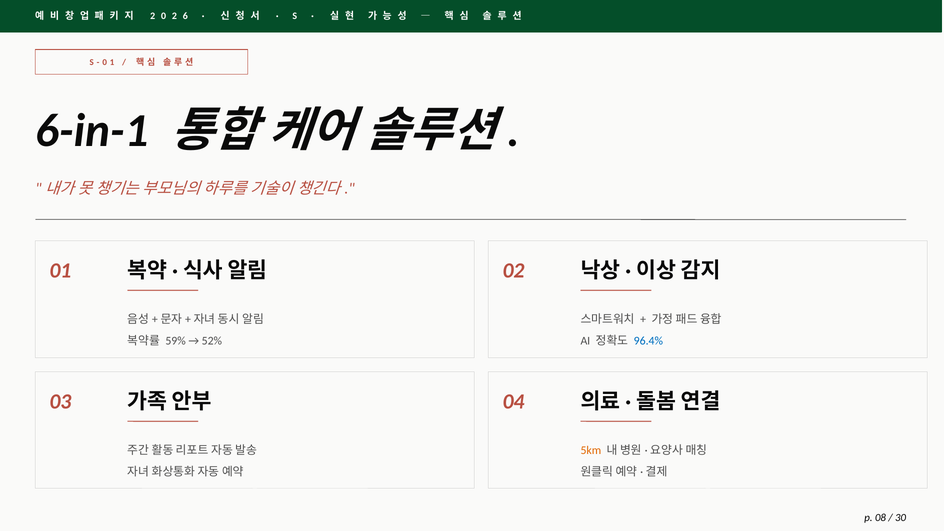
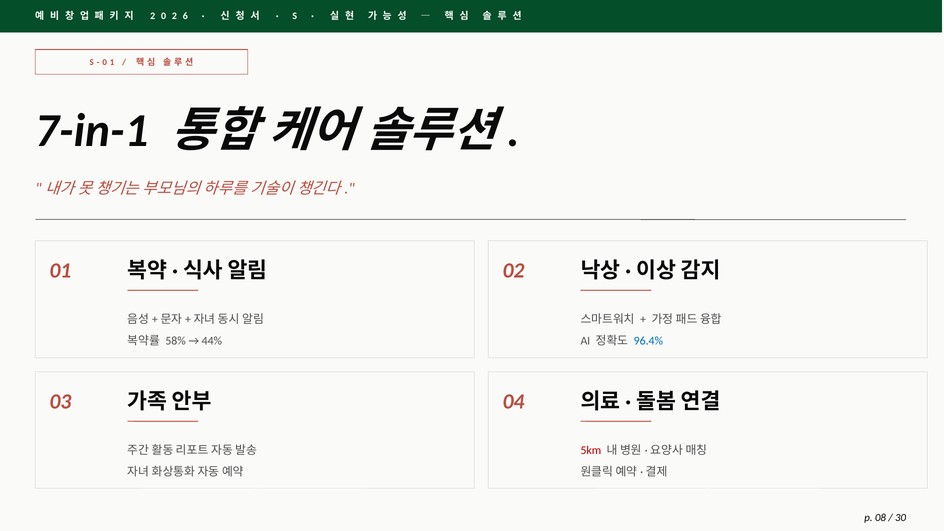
6-in-1: 6-in-1 -> 7-in-1 (92, 131)
59%: 59% -> 58% (176, 341)
52%: 52% -> 44% (212, 341)
5km colour: orange -> red (591, 450)
